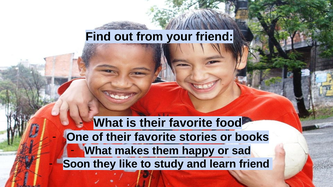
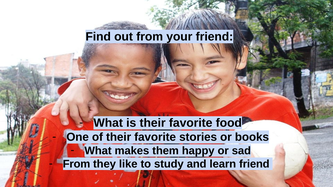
Soon: Soon -> From (77, 164)
